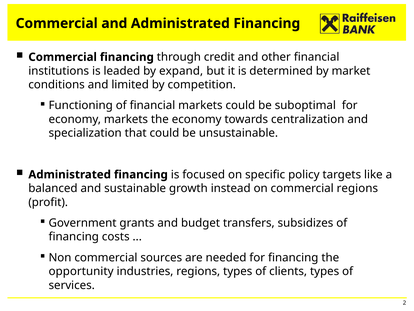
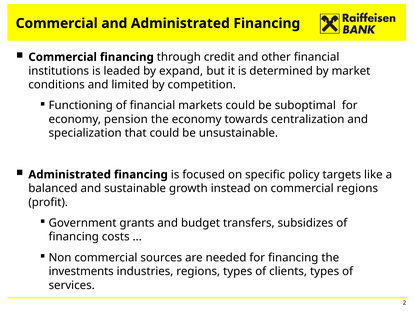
economy markets: markets -> pension (126, 119)
opportunity: opportunity -> investments (81, 271)
